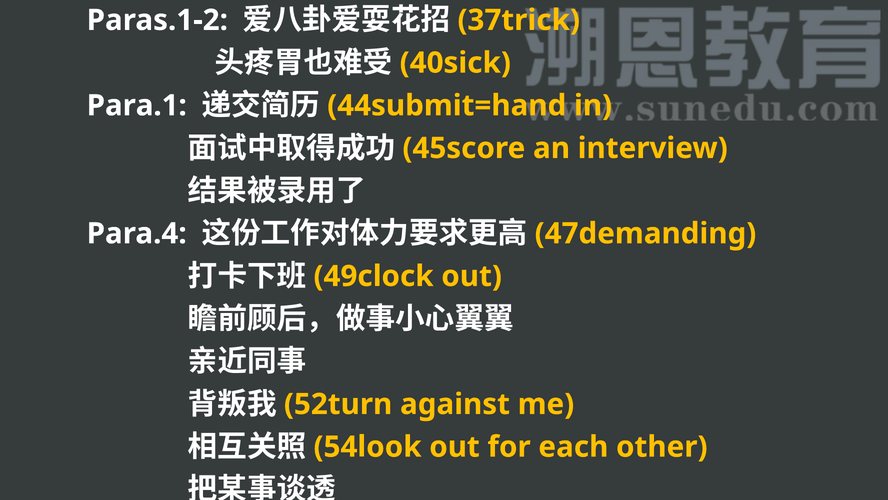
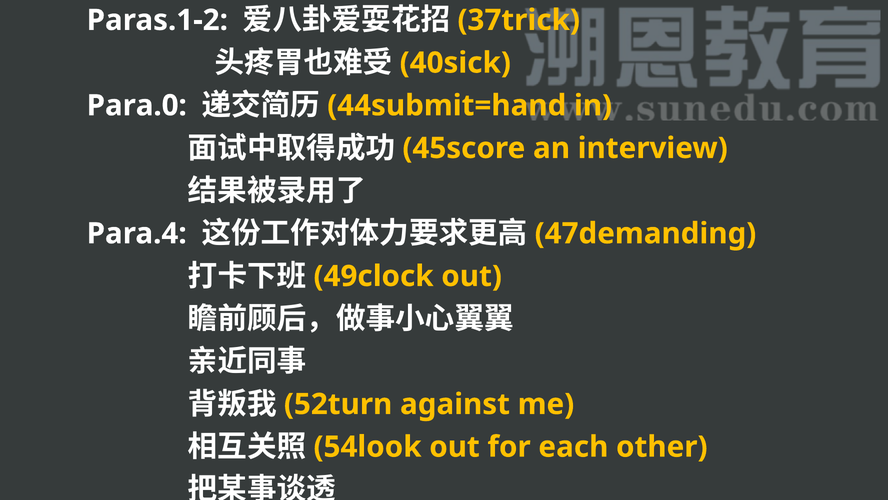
Para.1: Para.1 -> Para.0 (137, 105)
